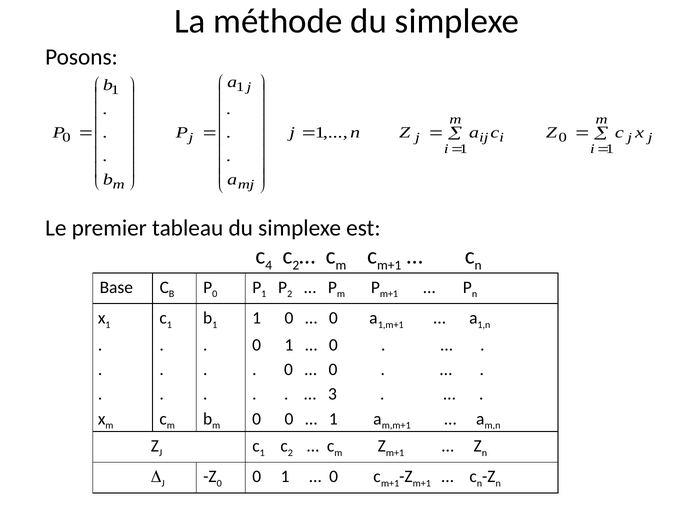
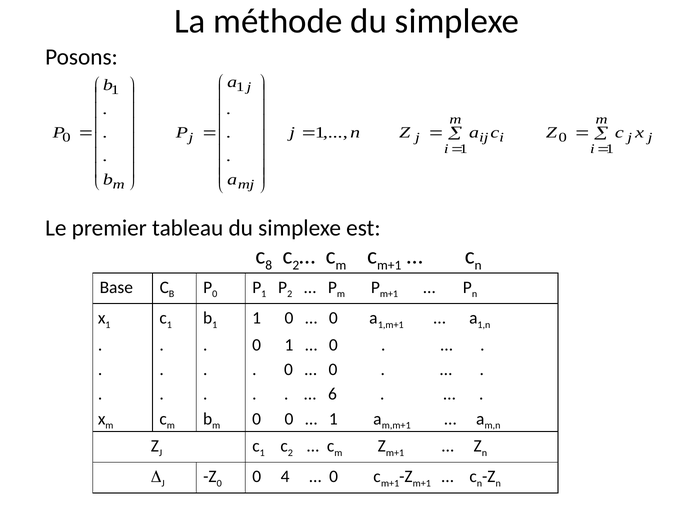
4: 4 -> 8 (269, 265)
3: 3 -> 6 (332, 394)
0 0 1: 1 -> 4 (285, 476)
